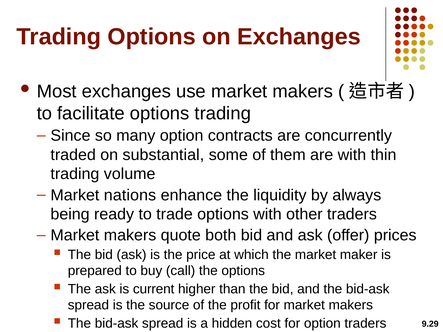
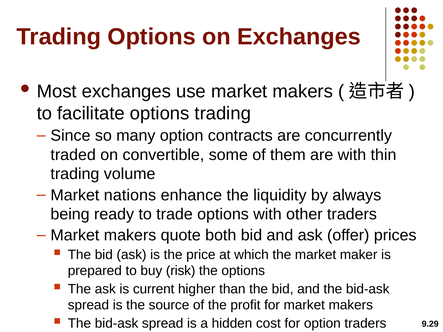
substantial: substantial -> convertible (163, 155)
call: call -> risk (181, 271)
